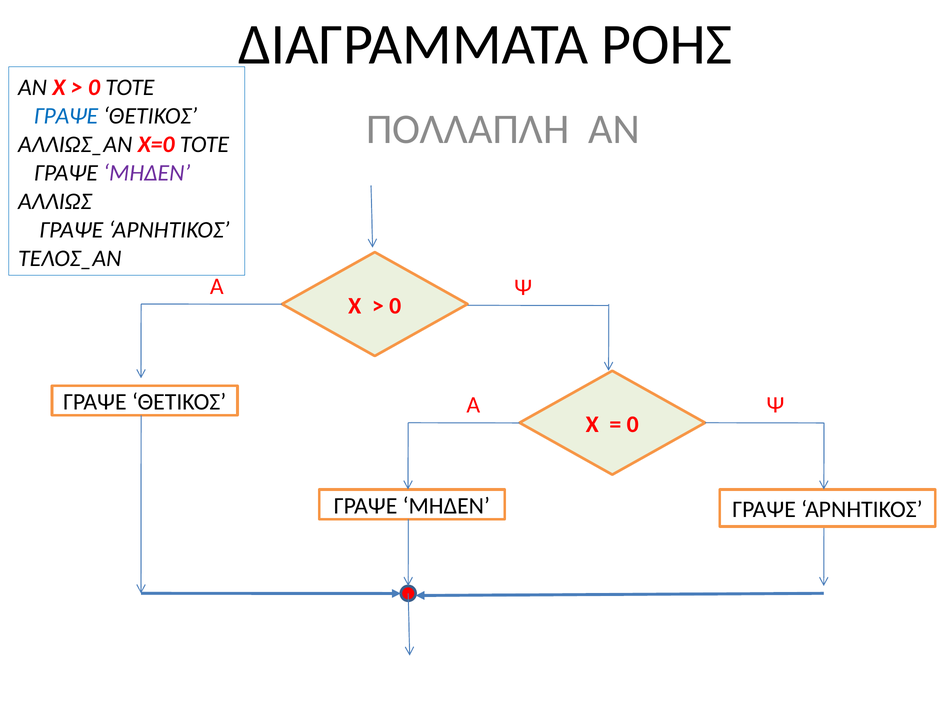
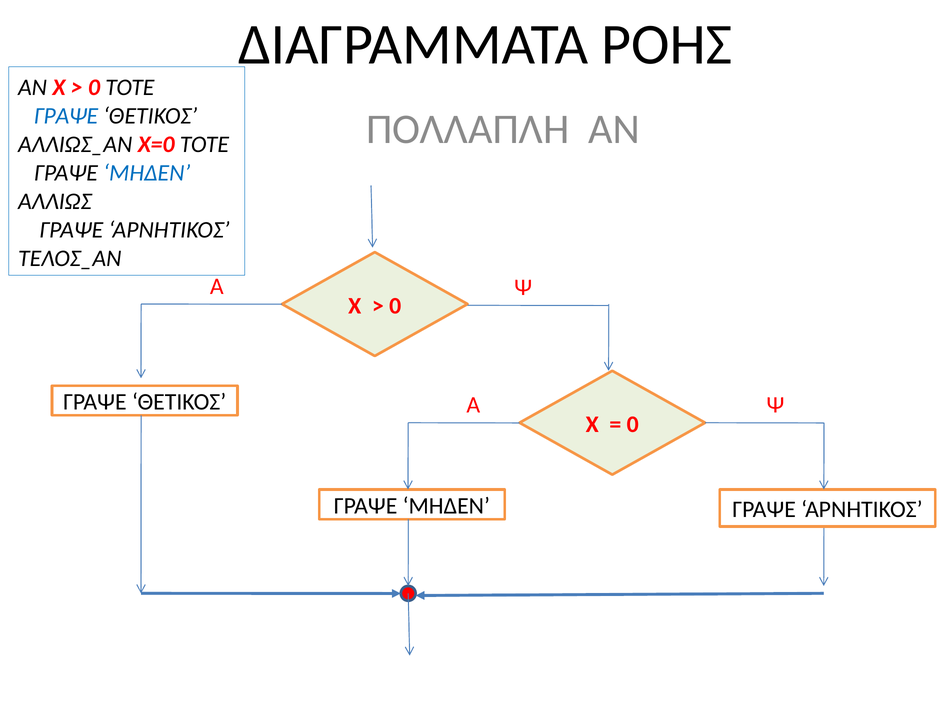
ΜΗΔΕΝ colour: purple -> blue (147, 173)
